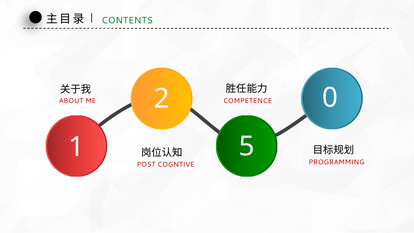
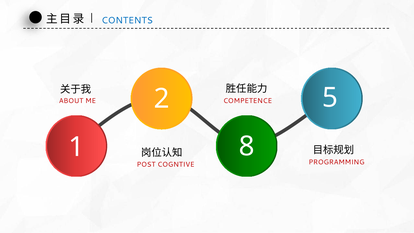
CONTENTS colour: green -> blue (127, 20)
0: 0 -> 5 (330, 98)
5: 5 -> 8 (247, 146)
